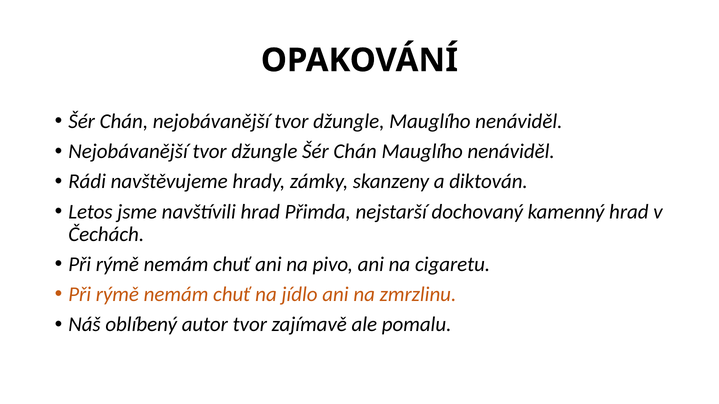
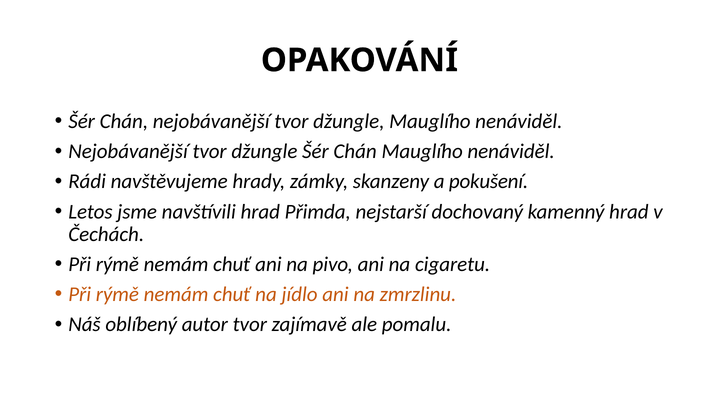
diktován: diktován -> pokušení (489, 182)
